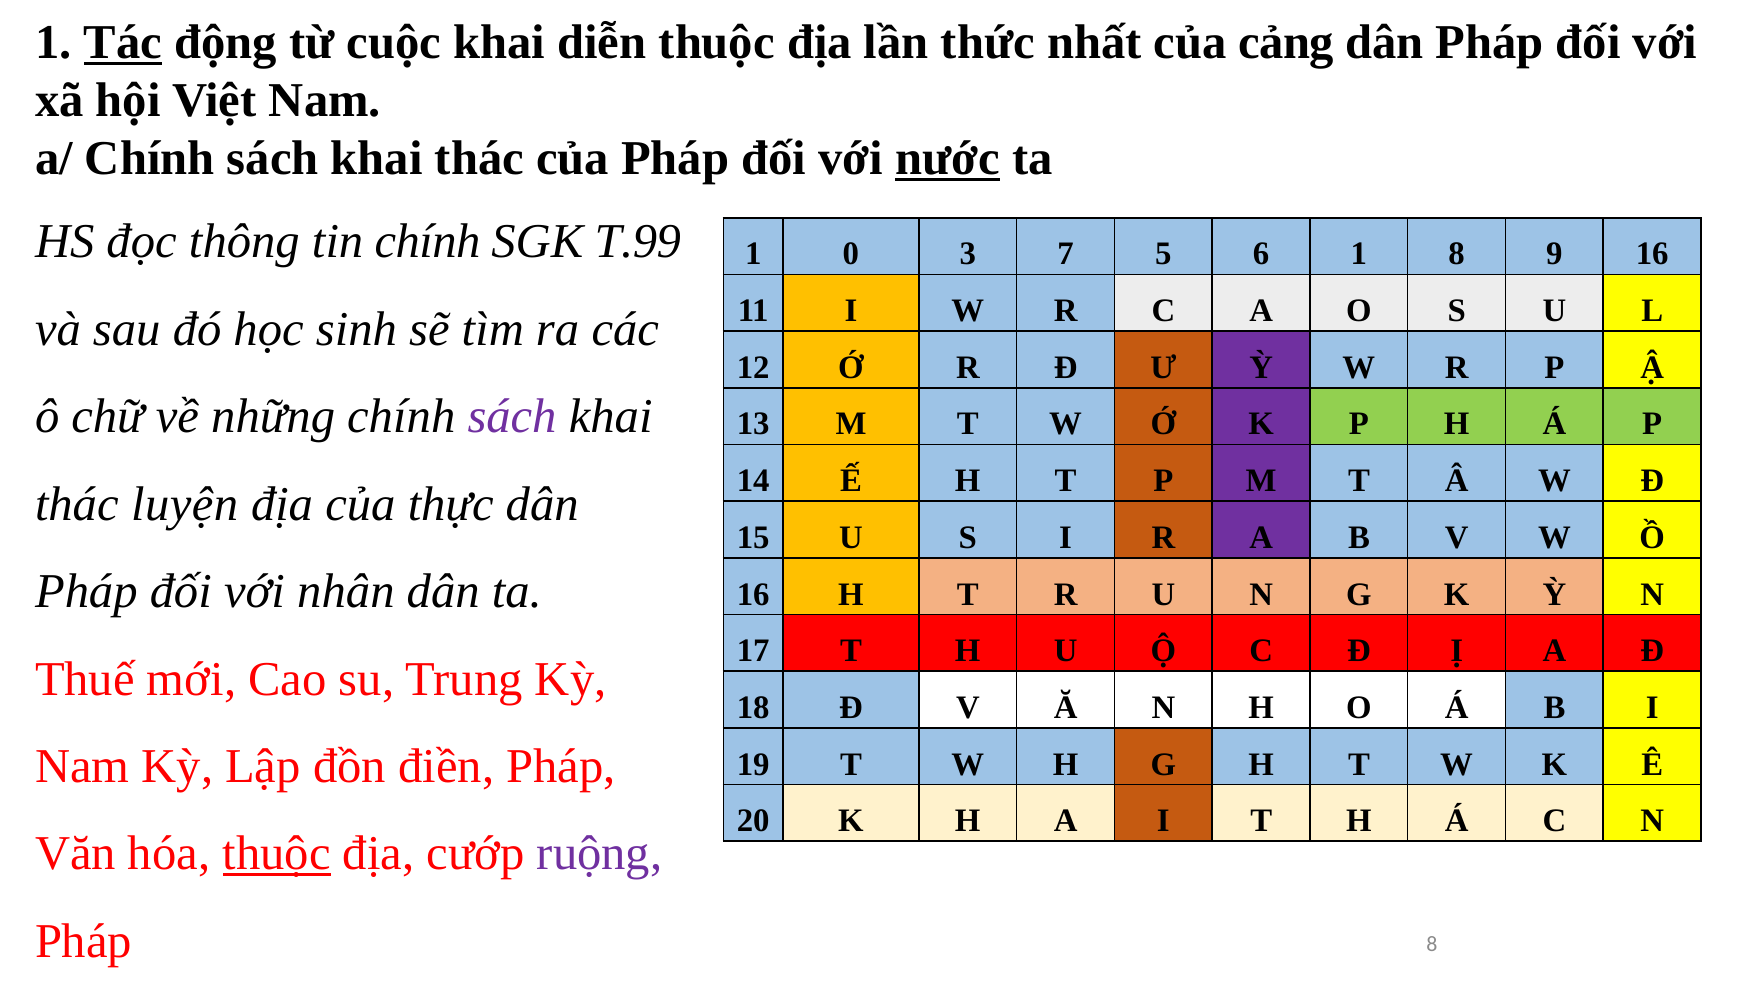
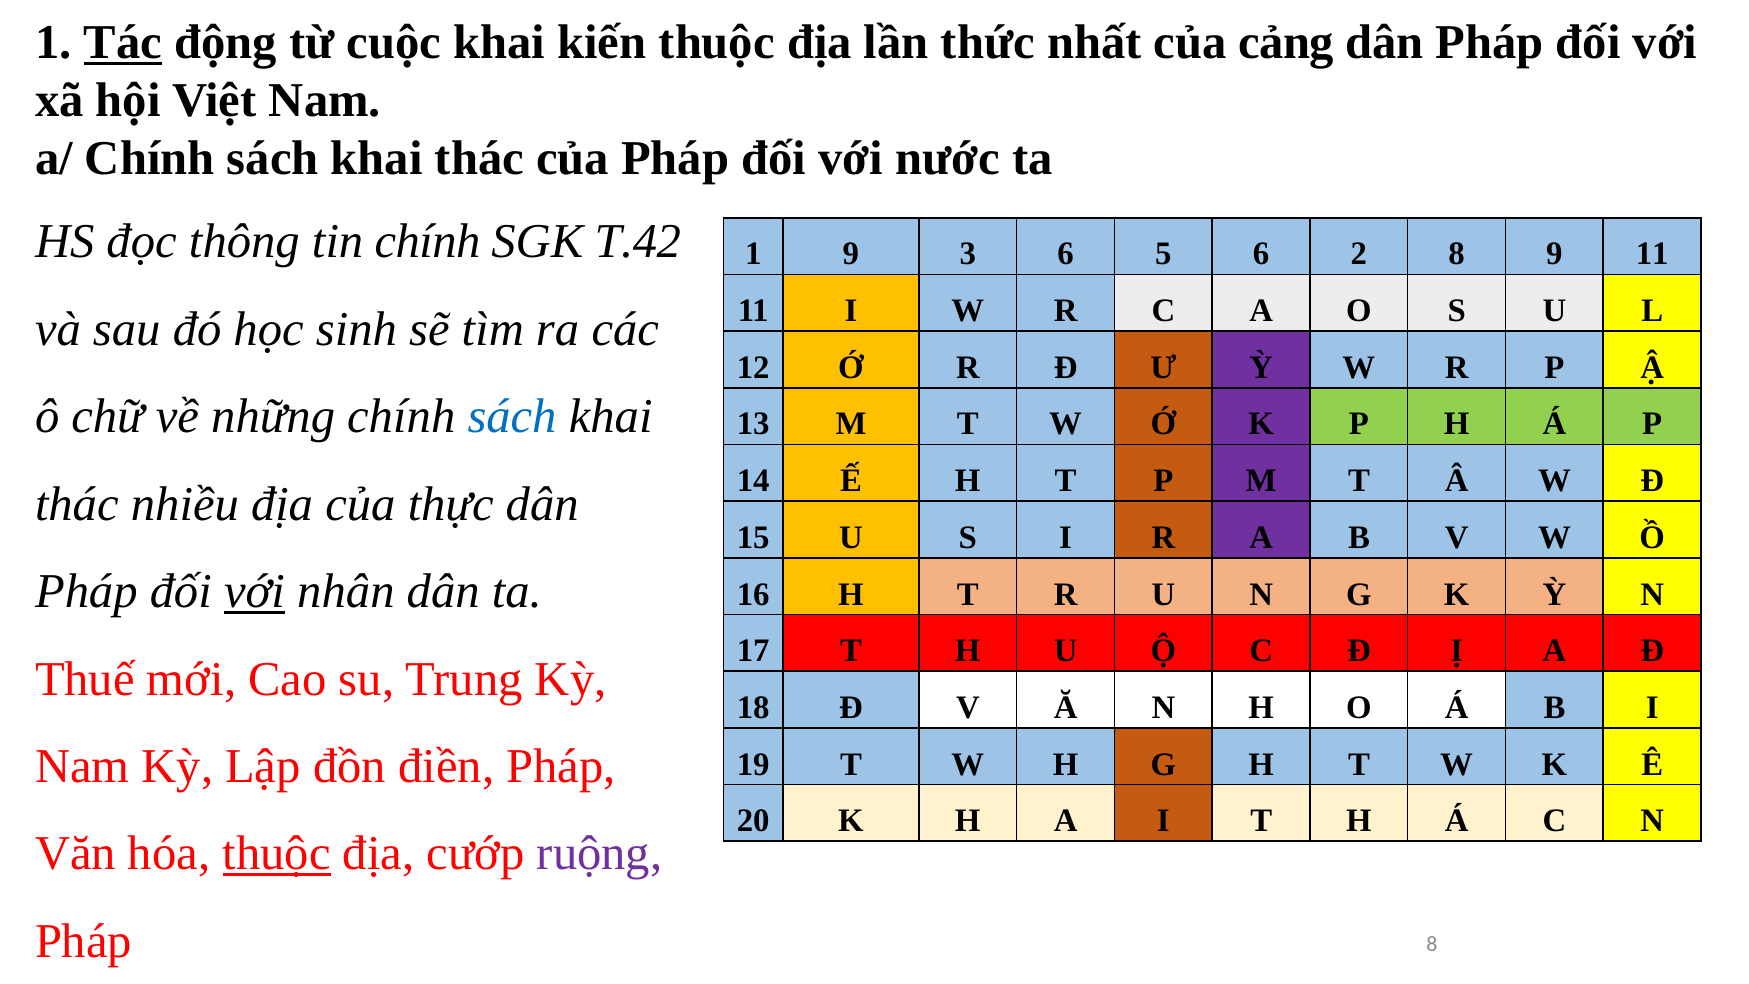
diễn: diễn -> kiến (602, 42)
nước underline: present -> none (948, 159)
T.99: T.99 -> T.42 (638, 242)
1 0: 0 -> 9 (851, 254)
3 7: 7 -> 6 (1066, 254)
6 1: 1 -> 2 (1359, 254)
9 16: 16 -> 11 (1652, 254)
sách colour: purple -> blue (512, 417)
luyện: luyện -> nhiều (185, 504)
với underline: none -> present (254, 591)
